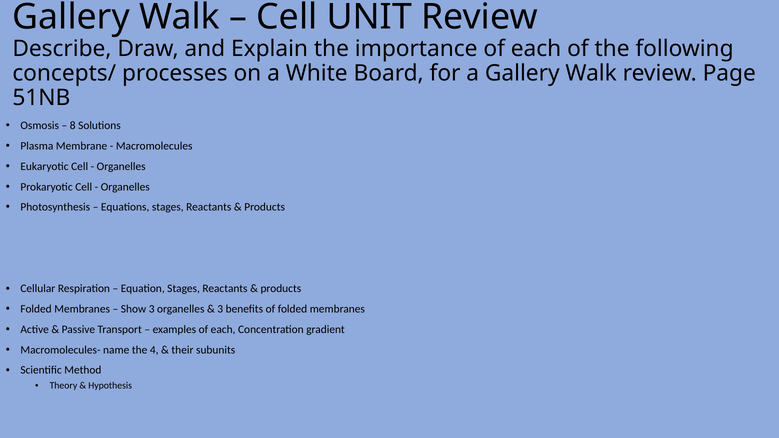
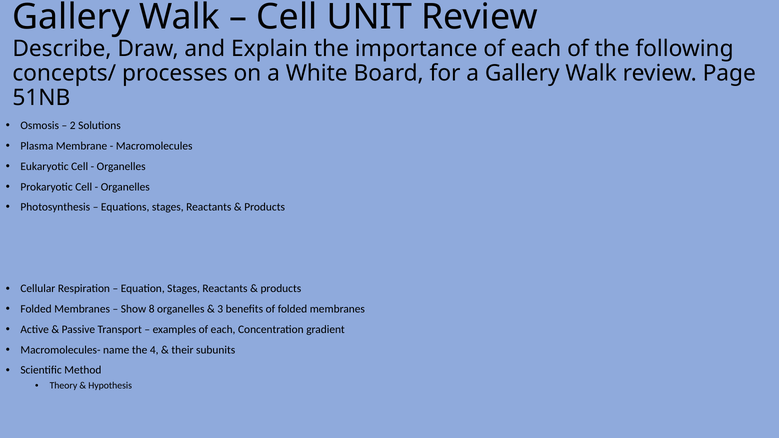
8: 8 -> 2 (73, 126)
Show 3: 3 -> 8 (152, 309)
